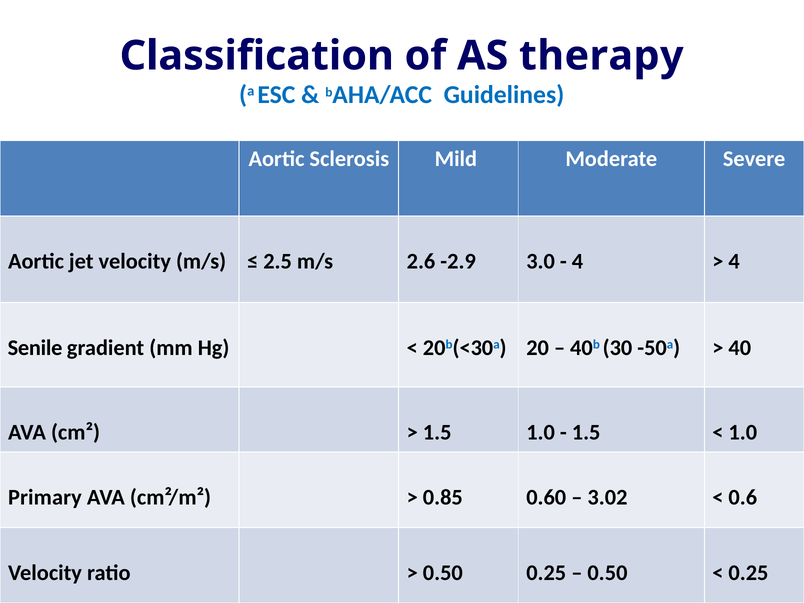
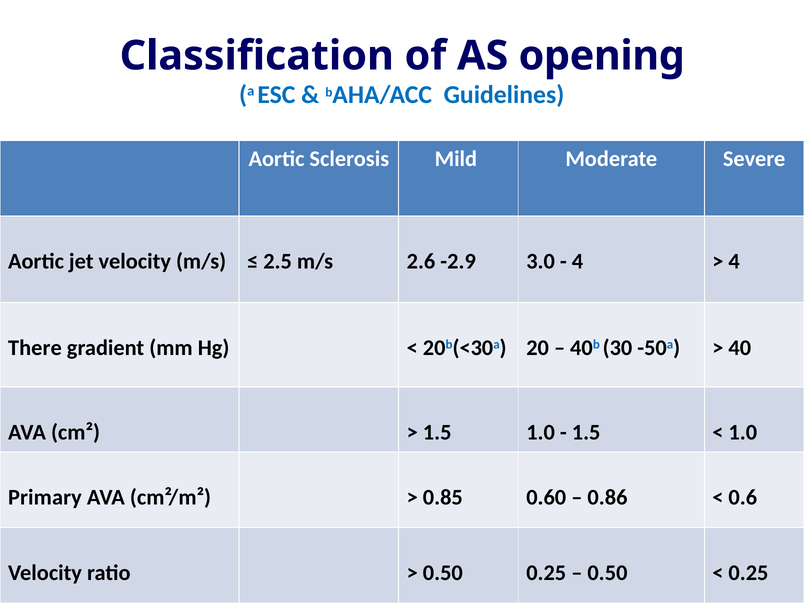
therapy: therapy -> opening (602, 56)
Senile: Senile -> There (35, 348)
3.02: 3.02 -> 0.86 (607, 497)
